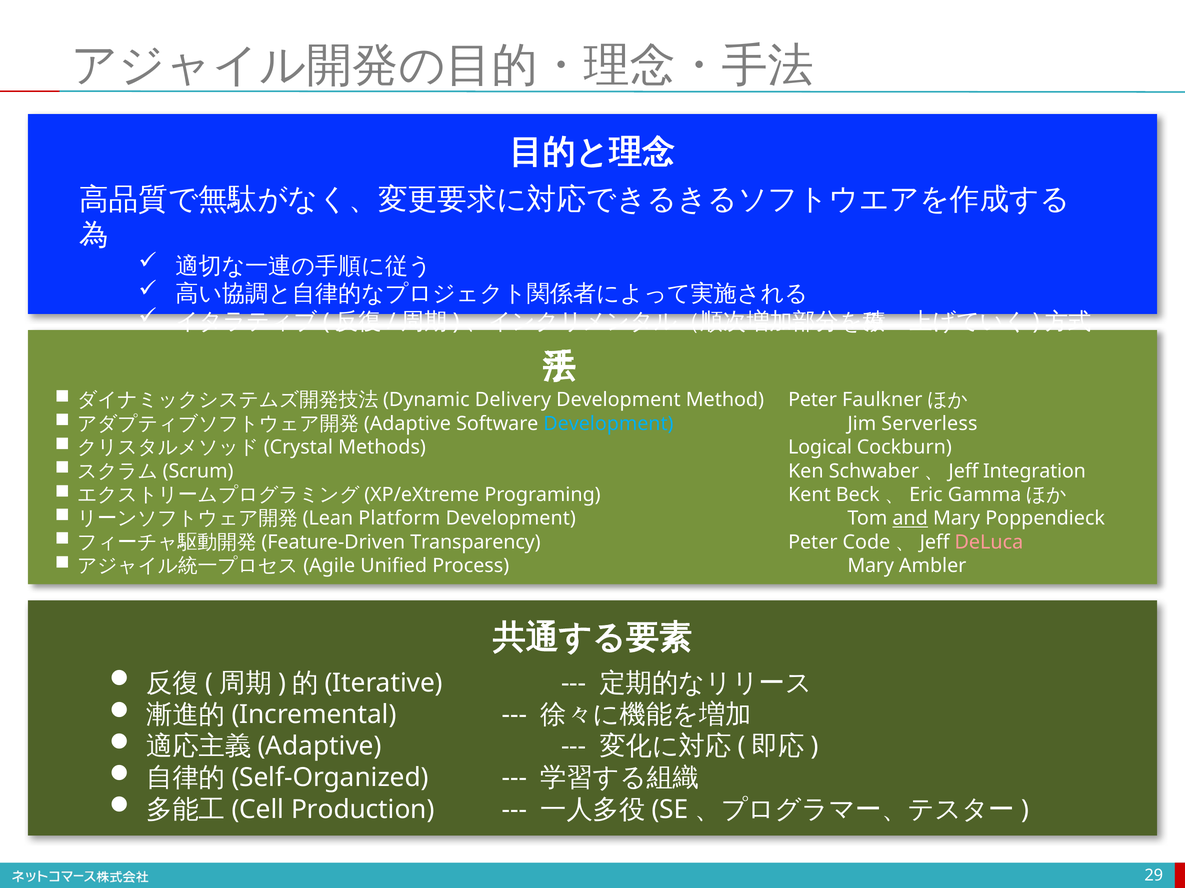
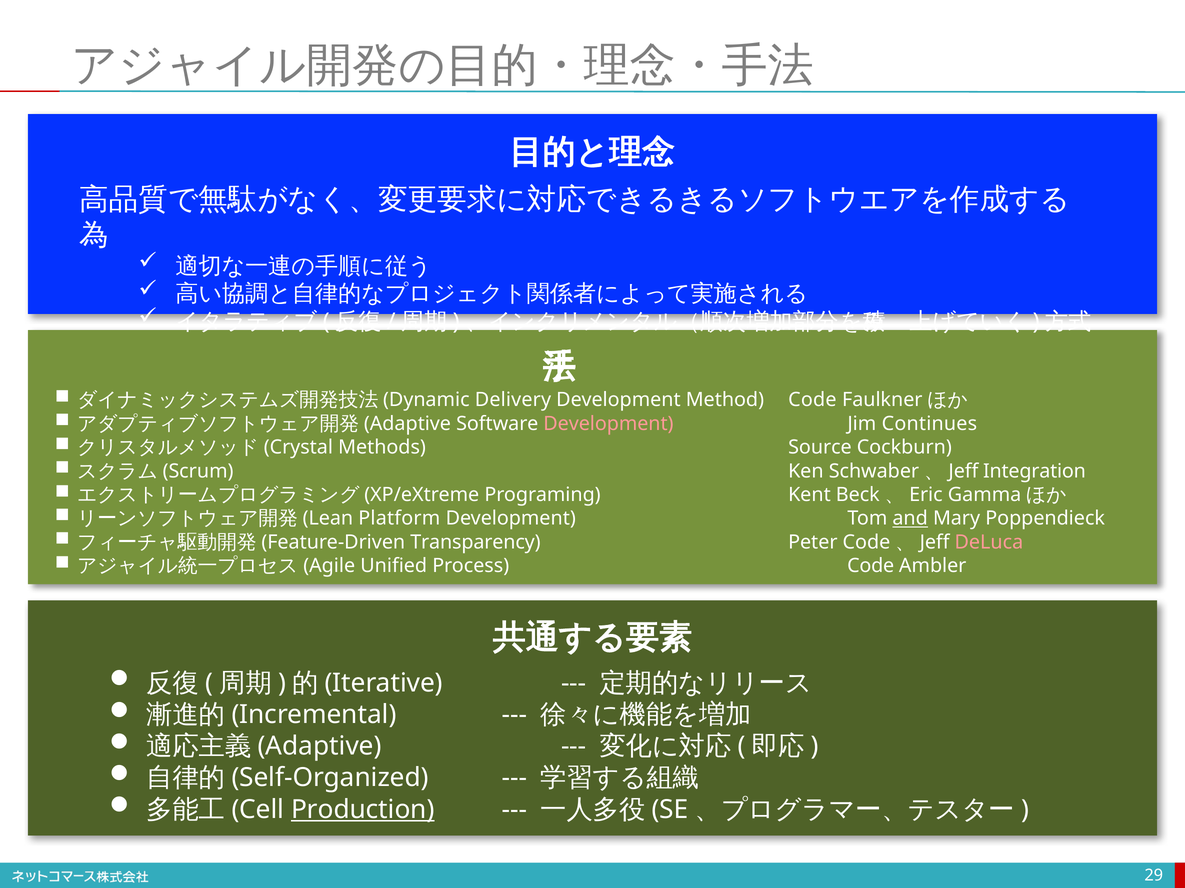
Method Peter: Peter -> Code (812, 400)
Development colour: light blue -> pink (608, 424)
Serverless: Serverless -> Continues (929, 424)
Logical: Logical -> Source (820, 448)
Process Mary: Mary -> Code (871, 566)
Production underline: none -> present (363, 810)
